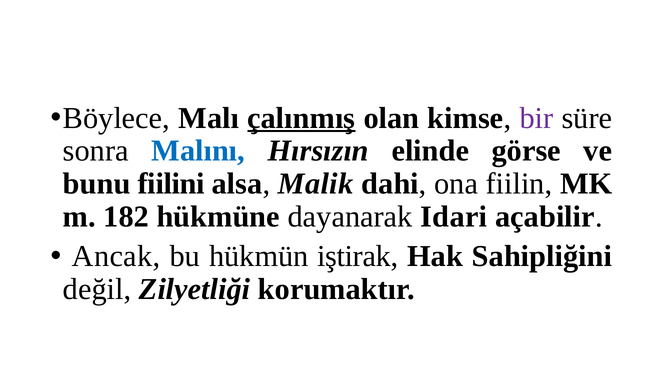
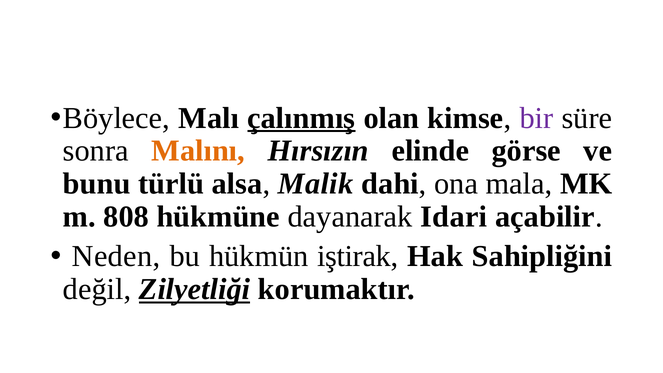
Malını colour: blue -> orange (198, 151)
fiilini: fiilini -> türlü (171, 184)
fiilin: fiilin -> mala (519, 184)
182: 182 -> 808 (126, 217)
Ancak: Ancak -> Neden (116, 256)
Zilyetliği underline: none -> present (195, 289)
